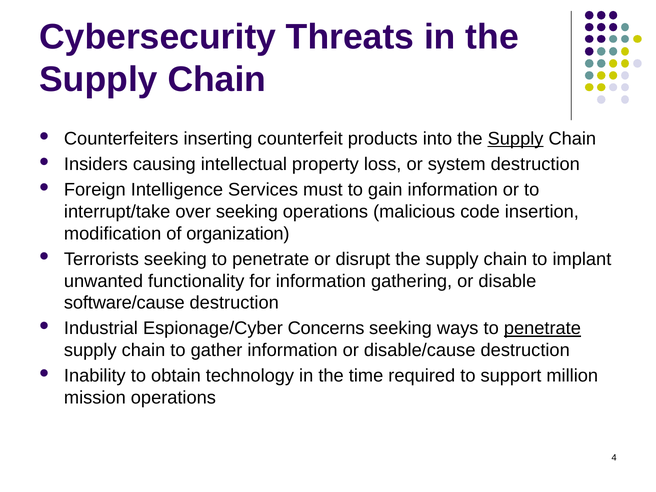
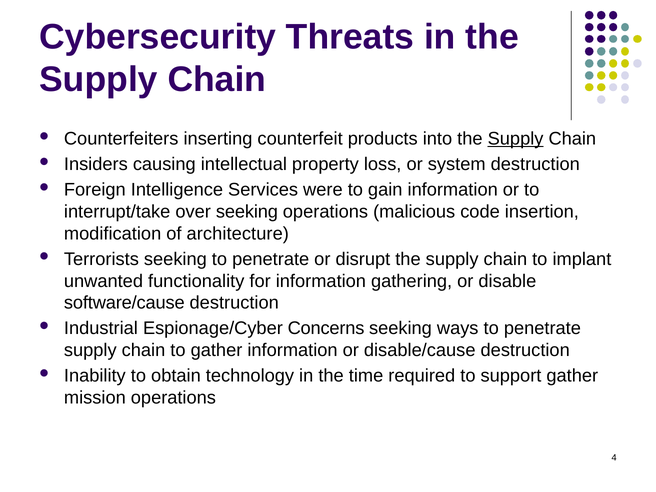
must: must -> were (323, 190)
organization: organization -> architecture (238, 234)
penetrate underline: present -> none (542, 328)
support million: million -> gather (572, 376)
